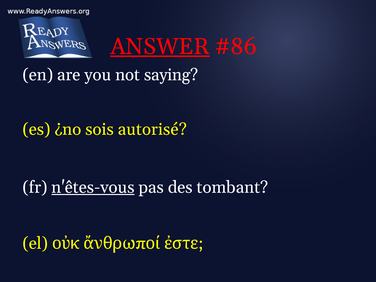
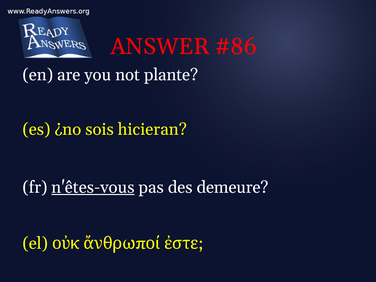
ANSWER underline: present -> none (160, 46)
saying: saying -> plante (171, 75)
autorisé: autorisé -> hicieran (152, 129)
tombant: tombant -> demeure (233, 187)
